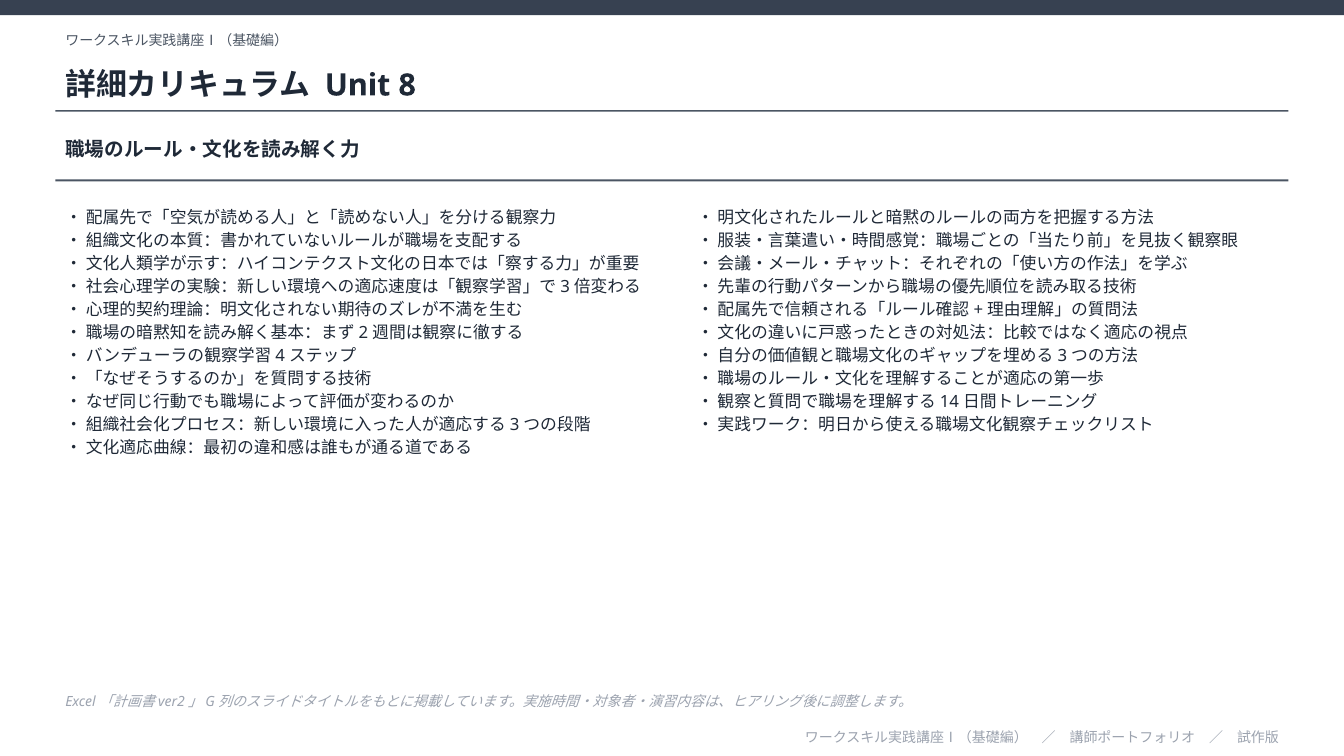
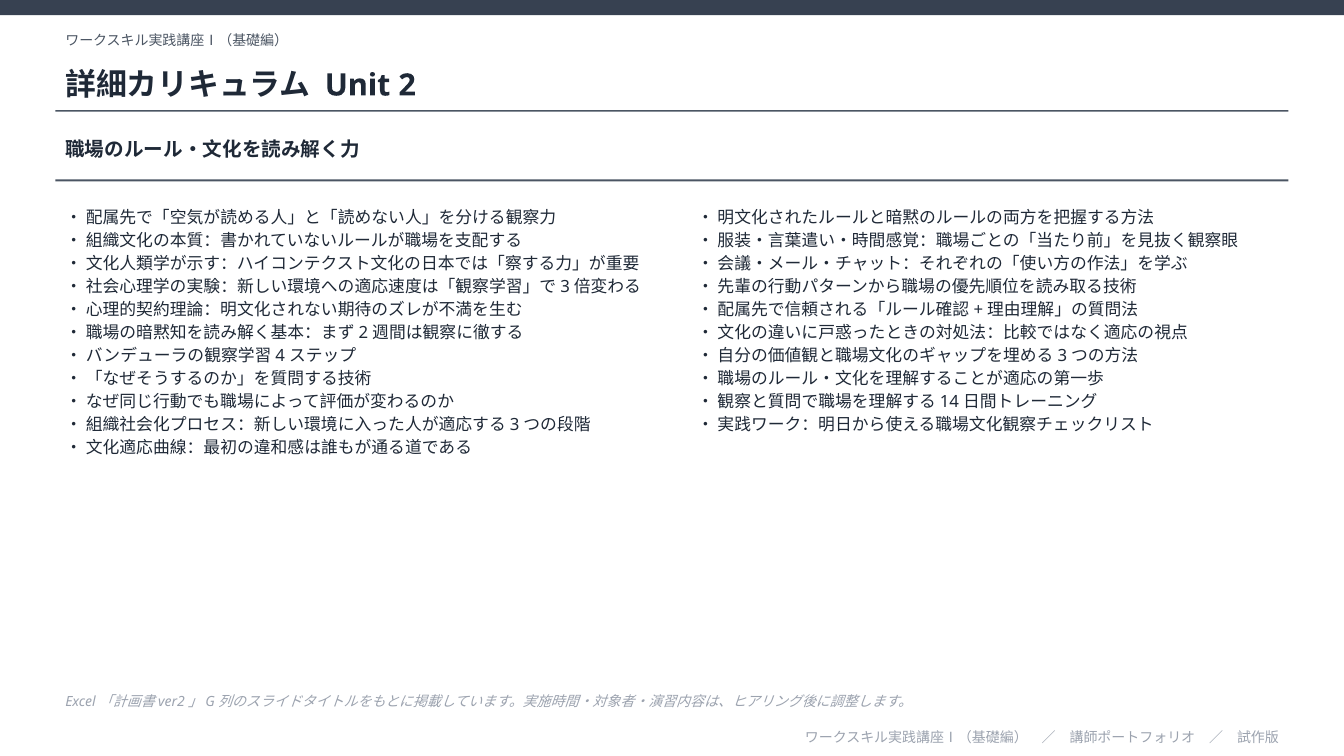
8: 8 -> 2 (407, 85)
